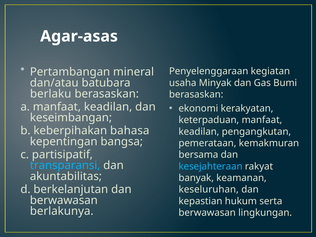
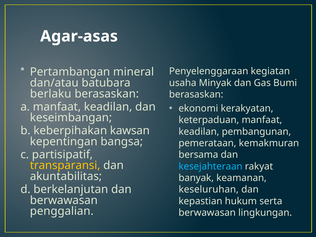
bahasa: bahasa -> kawsan (130, 131)
pengangkutan: pengangkutan -> pembangunan (256, 132)
transparansi colour: light blue -> yellow (65, 165)
berlakunya: berlakunya -> penggalian (62, 211)
